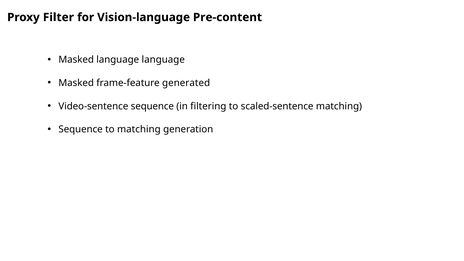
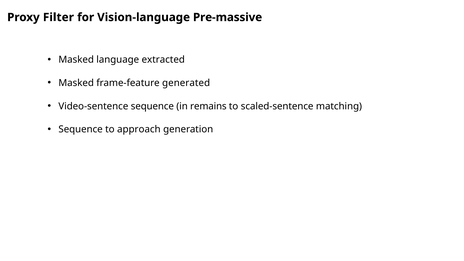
Pre-content: Pre-content -> Pre-massive (228, 17)
language language: language -> extracted (163, 60)
filtering: filtering -> remains (208, 106)
to matching: matching -> approach (139, 129)
